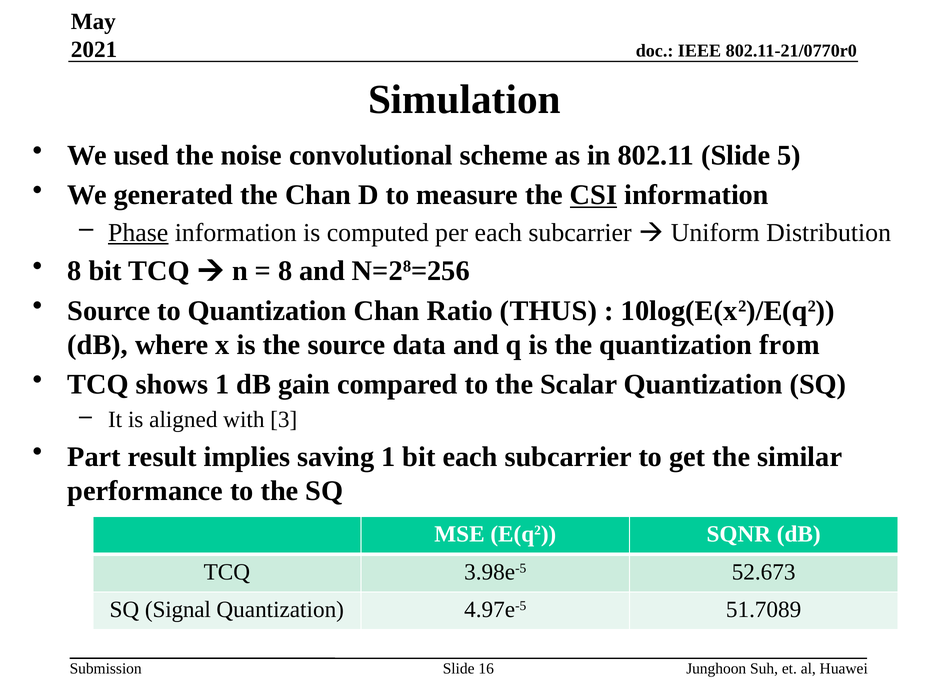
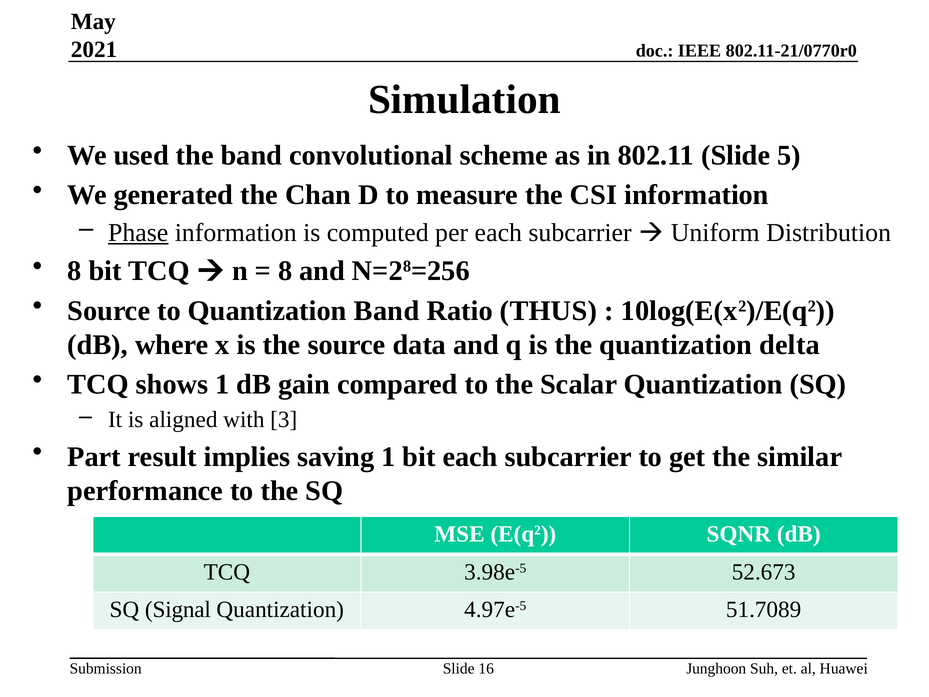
the noise: noise -> band (251, 155)
CSI underline: present -> none (594, 195)
Quantization Chan: Chan -> Band (387, 311)
from: from -> delta (790, 345)
